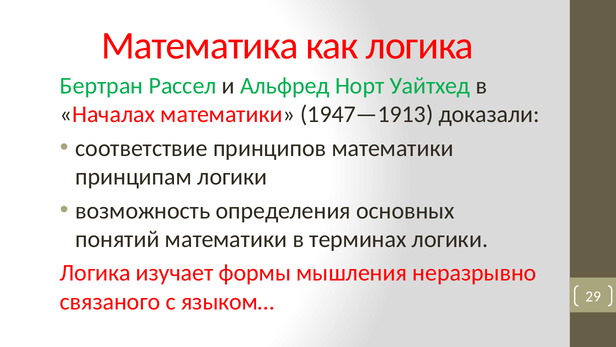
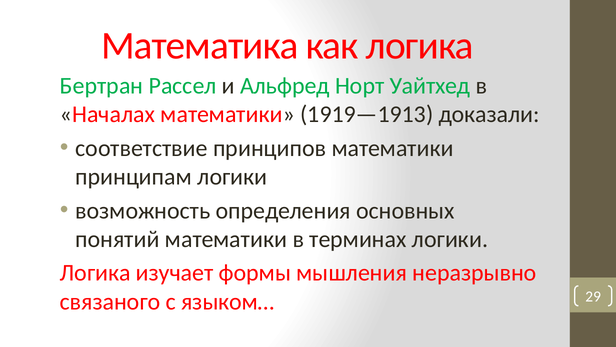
1947—1913: 1947—1913 -> 1919—1913 (367, 114)
